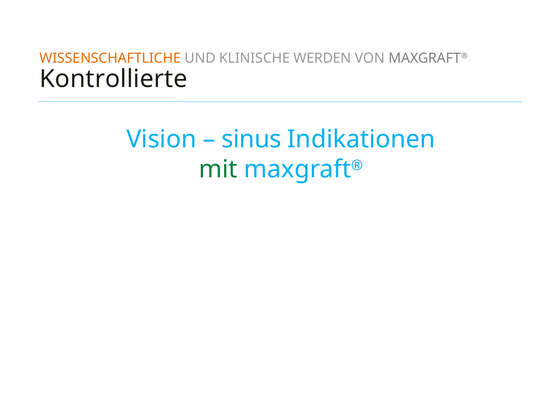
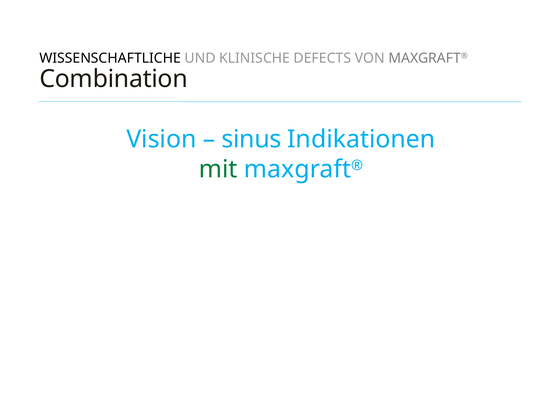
WISSENSCHAFTLICHE colour: orange -> black (110, 58)
WERDEN: WERDEN -> DEFECTS (322, 58)
Kontrollierte: Kontrollierte -> Combination (114, 79)
